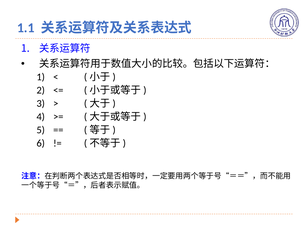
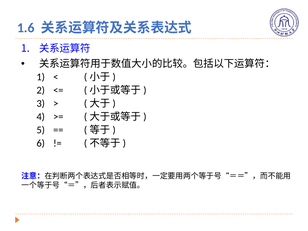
1.1: 1.1 -> 1.6 (26, 28)
